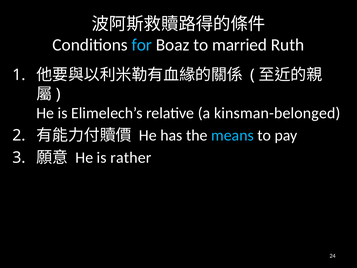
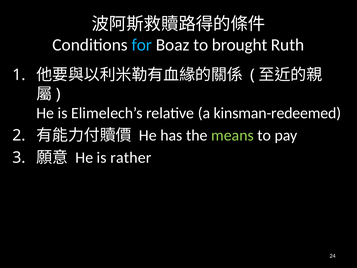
married: married -> brought (240, 45)
kinsman-belonged: kinsman-belonged -> kinsman-redeemed (277, 113)
means colour: light blue -> light green (233, 135)
